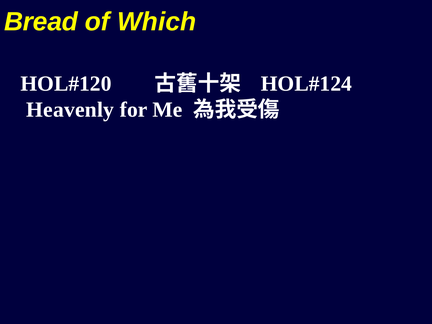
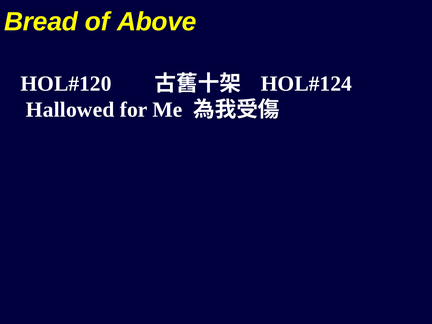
Which: Which -> Above (157, 22)
Heavenly: Heavenly -> Hallowed (70, 110)
